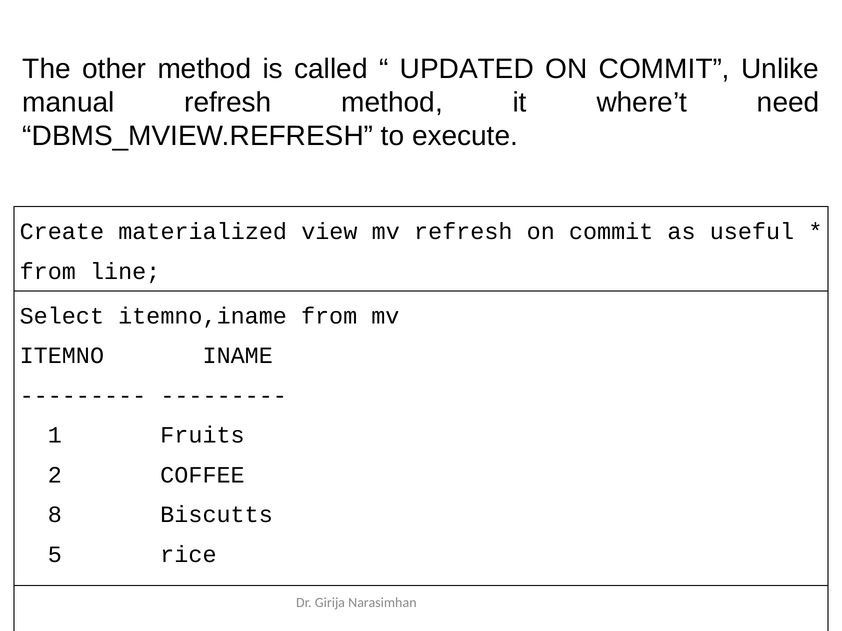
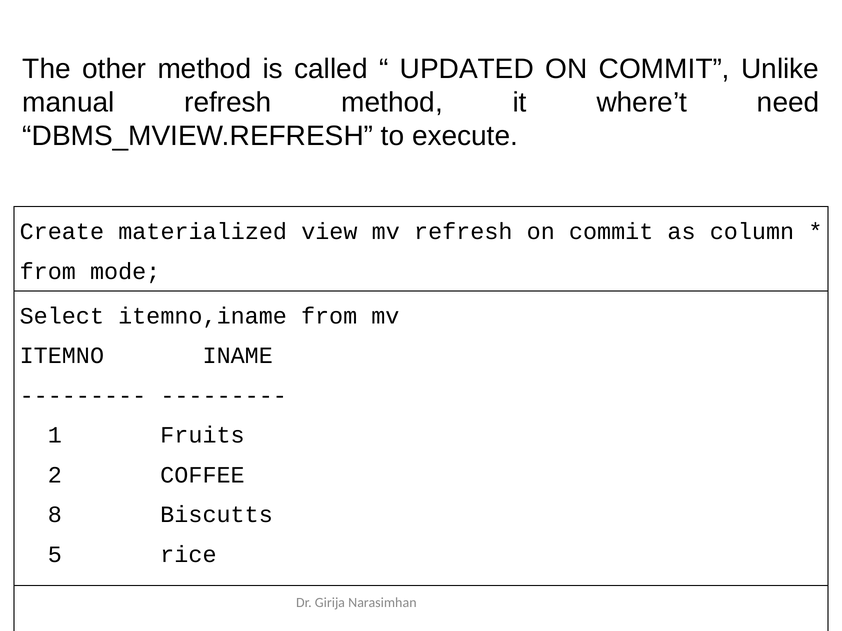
useful: useful -> column (752, 232)
line: line -> mode (125, 272)
